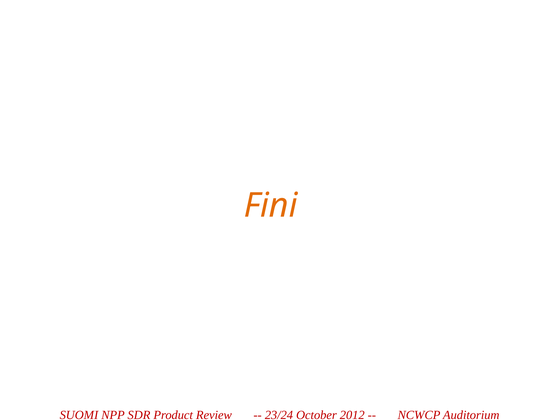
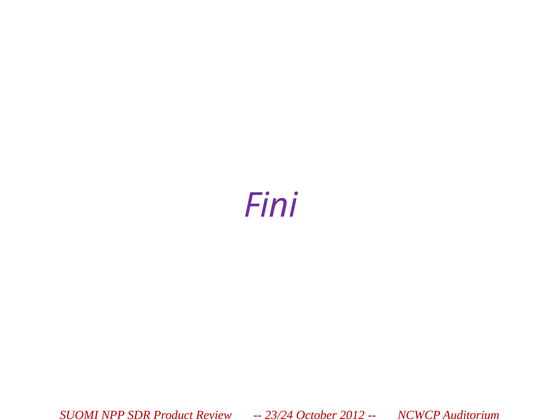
Fini colour: orange -> purple (271, 205)
